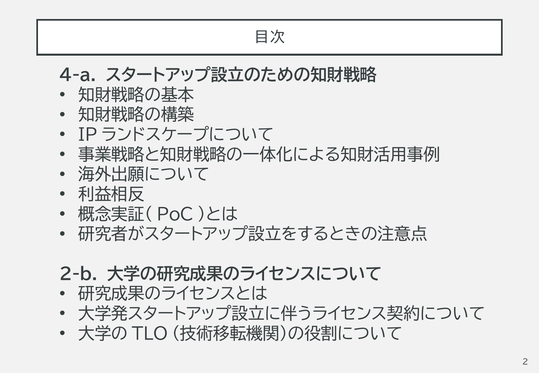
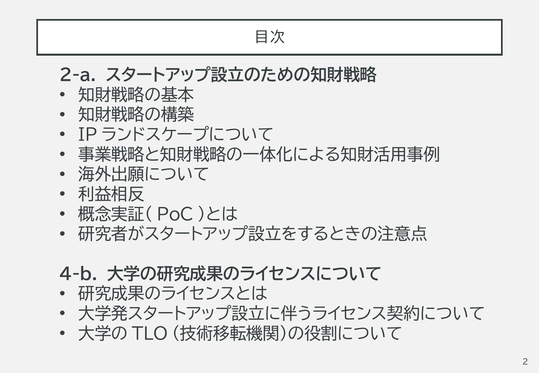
4-a: 4-a -> 2-a (78, 75)
2-b: 2-b -> 4-b (79, 274)
